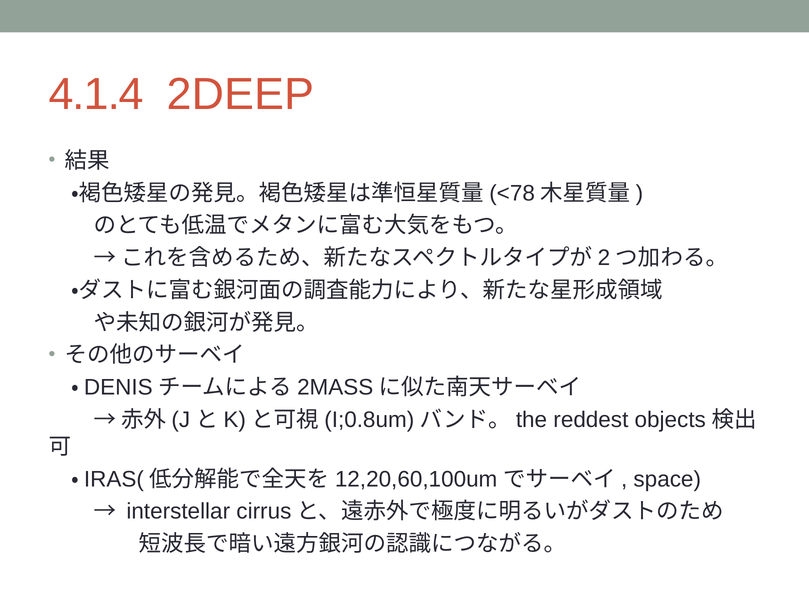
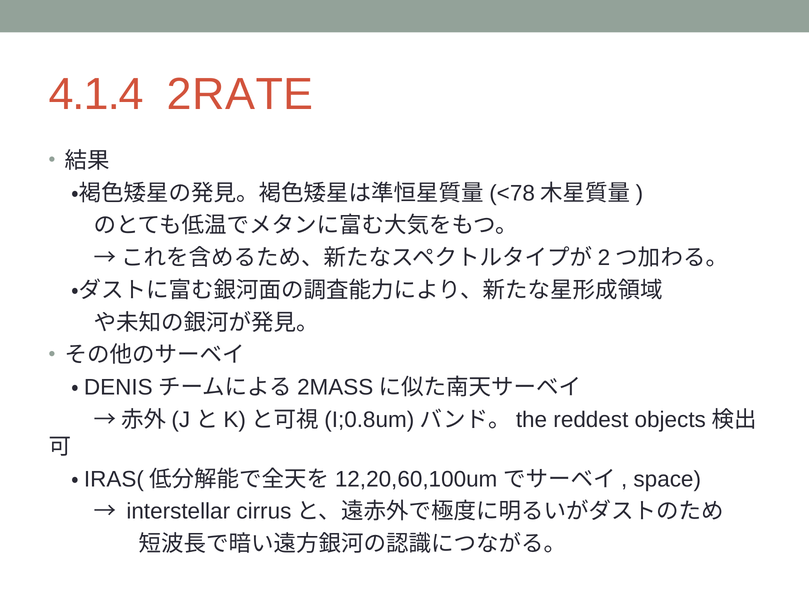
2DEEP: 2DEEP -> 2RATE (240, 94)
